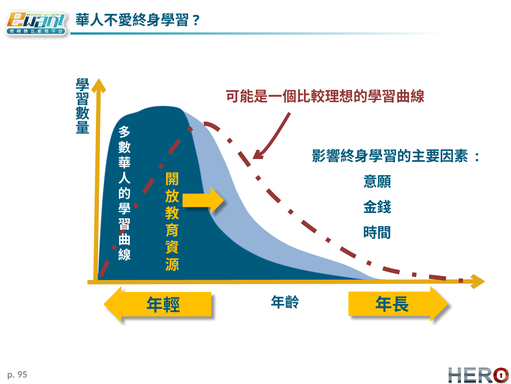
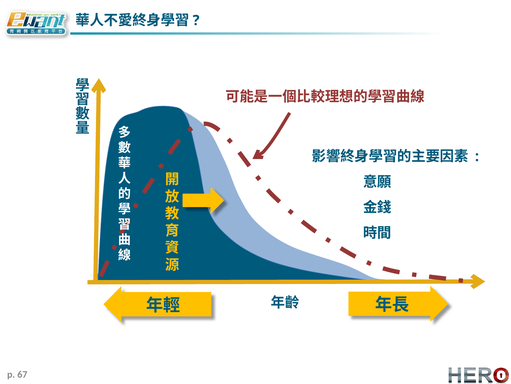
95: 95 -> 67 (22, 374)
